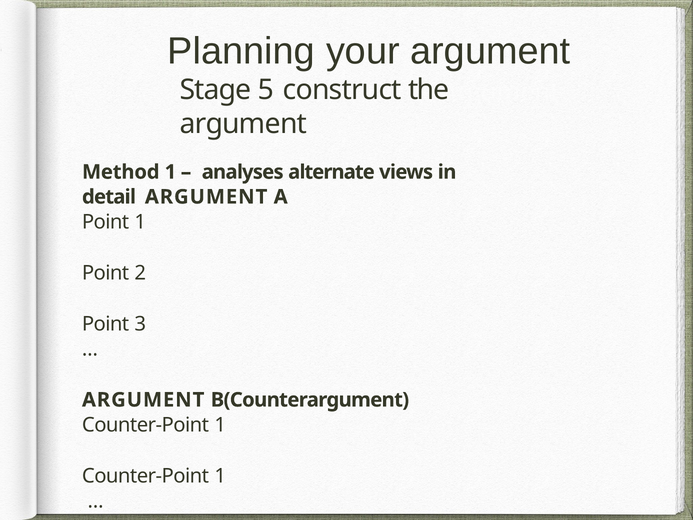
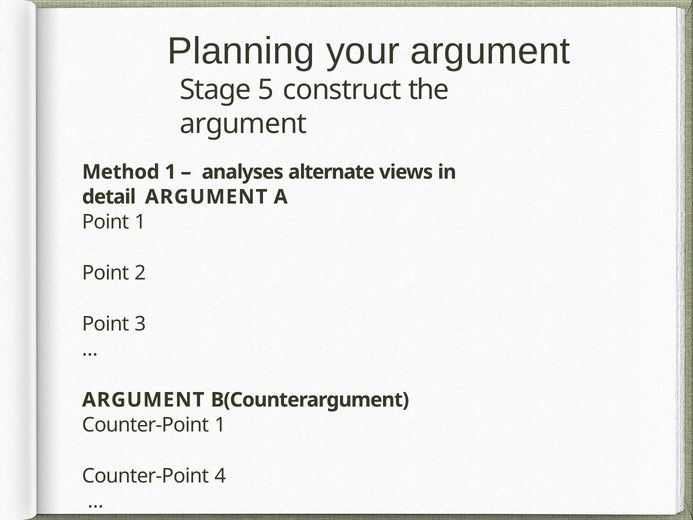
1: 1 -> 4 (220, 476)
